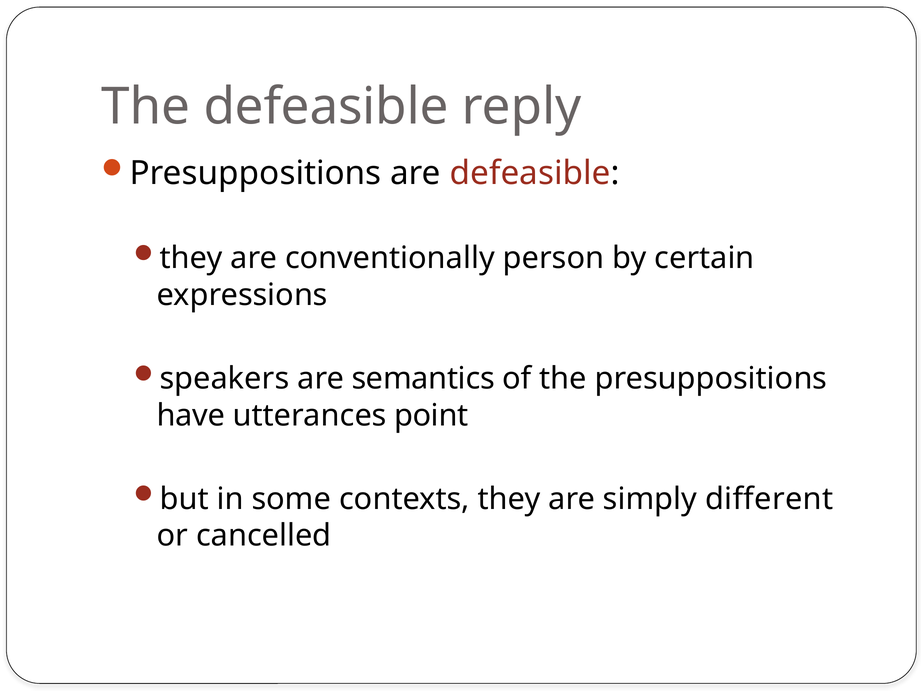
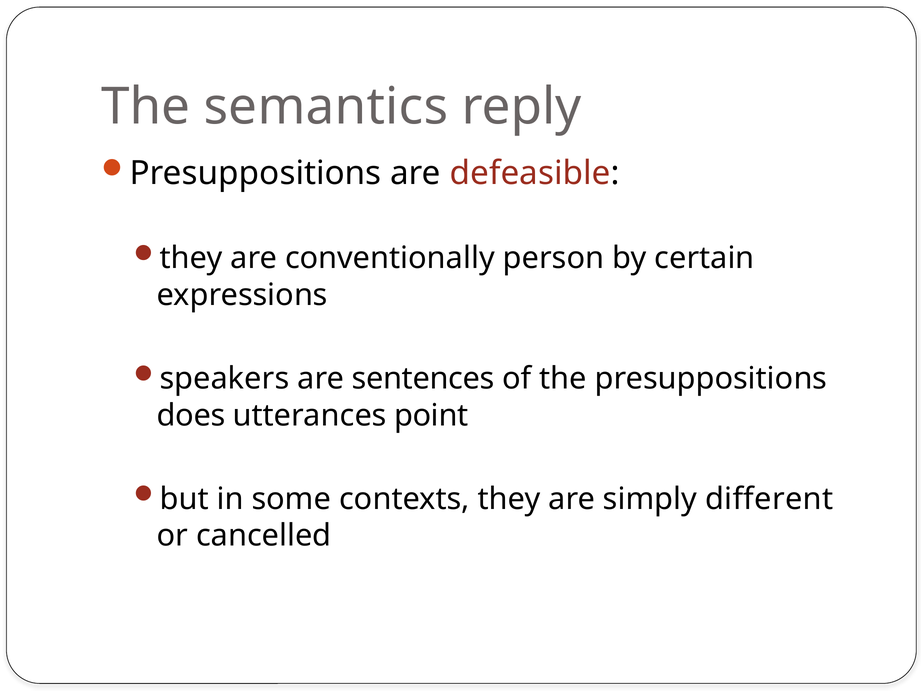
The defeasible: defeasible -> semantics (326, 107)
semantics: semantics -> sentences (423, 378)
have: have -> does (191, 415)
